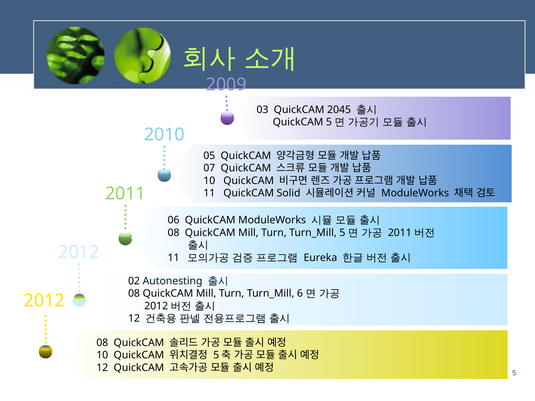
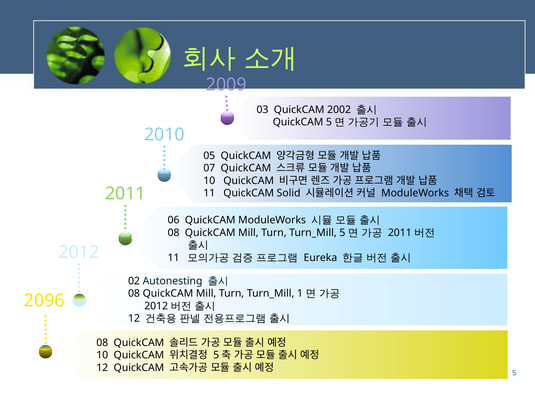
2045: 2045 -> 2002 (339, 110)
6: 6 -> 1 (300, 294)
2012: 2012 -> 2096 (44, 301)
